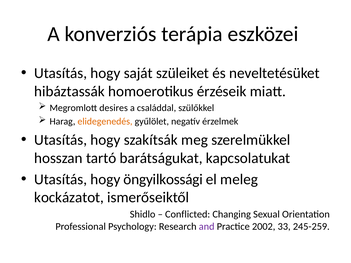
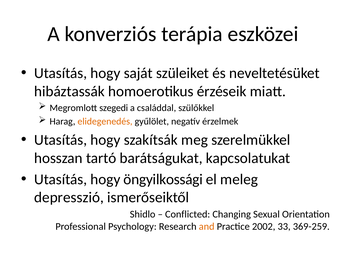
desires: desires -> szegedi (114, 108)
kockázatot: kockázatot -> depresszió (69, 198)
and colour: purple -> orange (207, 227)
245-259: 245-259 -> 369-259 (311, 227)
